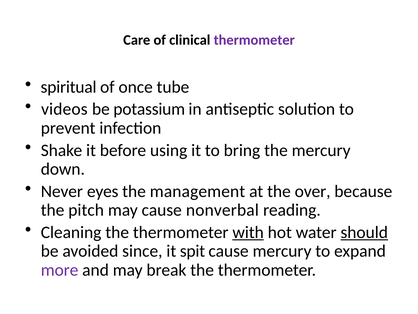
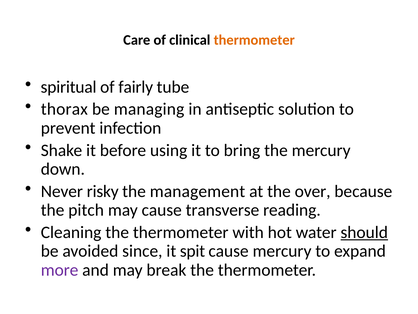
thermometer colour: purple -> orange (254, 40)
once: once -> fairly (136, 87)
videos: videos -> thorax (64, 109)
potassium: potassium -> managing (149, 109)
eyes: eyes -> risky (103, 191)
nonverbal: nonverbal -> transverse (223, 210)
with underline: present -> none (248, 232)
